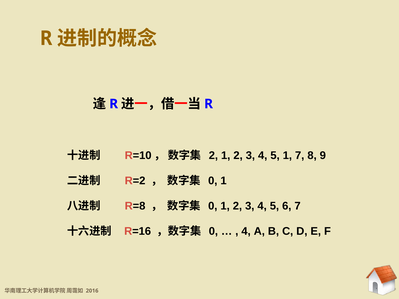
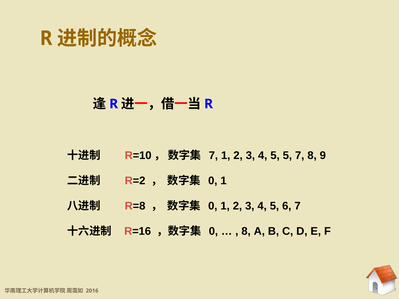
2: 2 -> 7 (213, 156)
5 1: 1 -> 5 (287, 156)
4: 4 -> 8 (246, 231)
